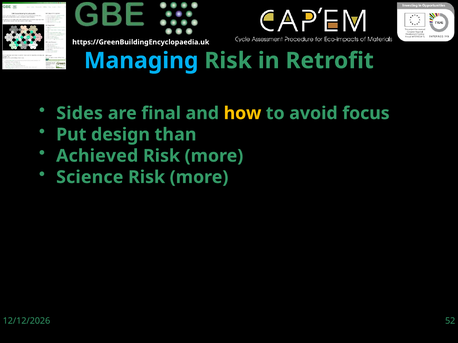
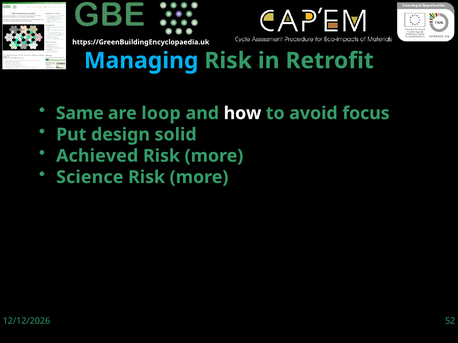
Sides: Sides -> Same (80, 113)
final: final -> loop (161, 113)
how colour: yellow -> white (242, 113)
than: than -> solid (176, 135)
